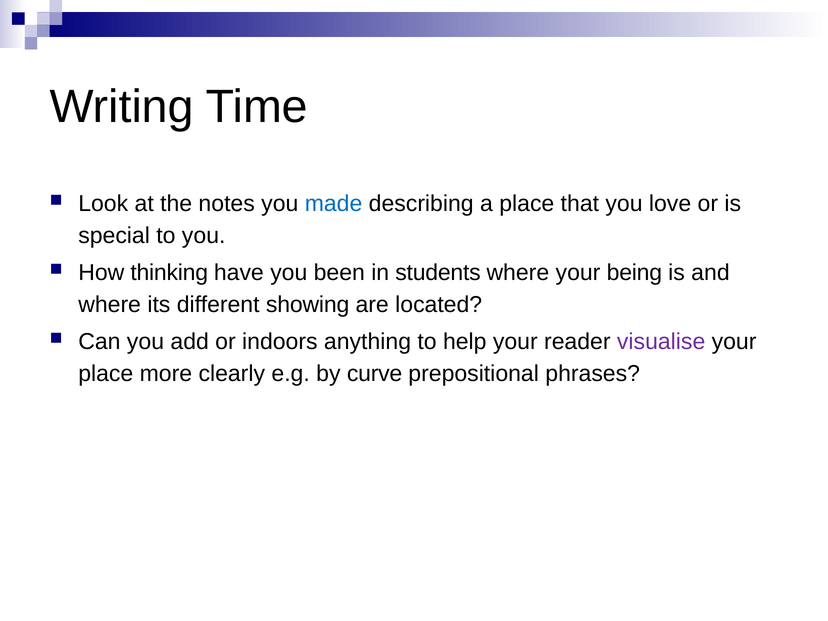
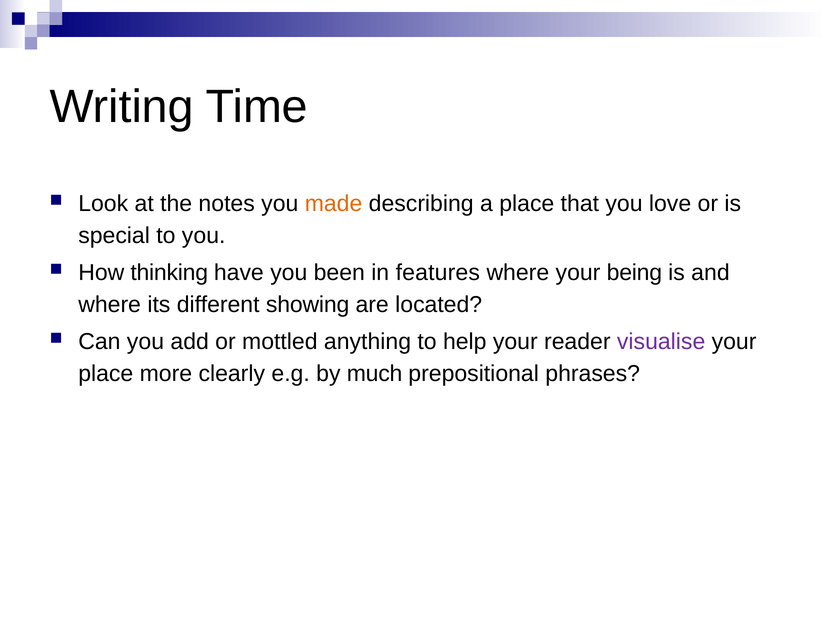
made colour: blue -> orange (334, 204)
students: students -> features (438, 273)
indoors: indoors -> mottled (280, 342)
curve: curve -> much (375, 374)
